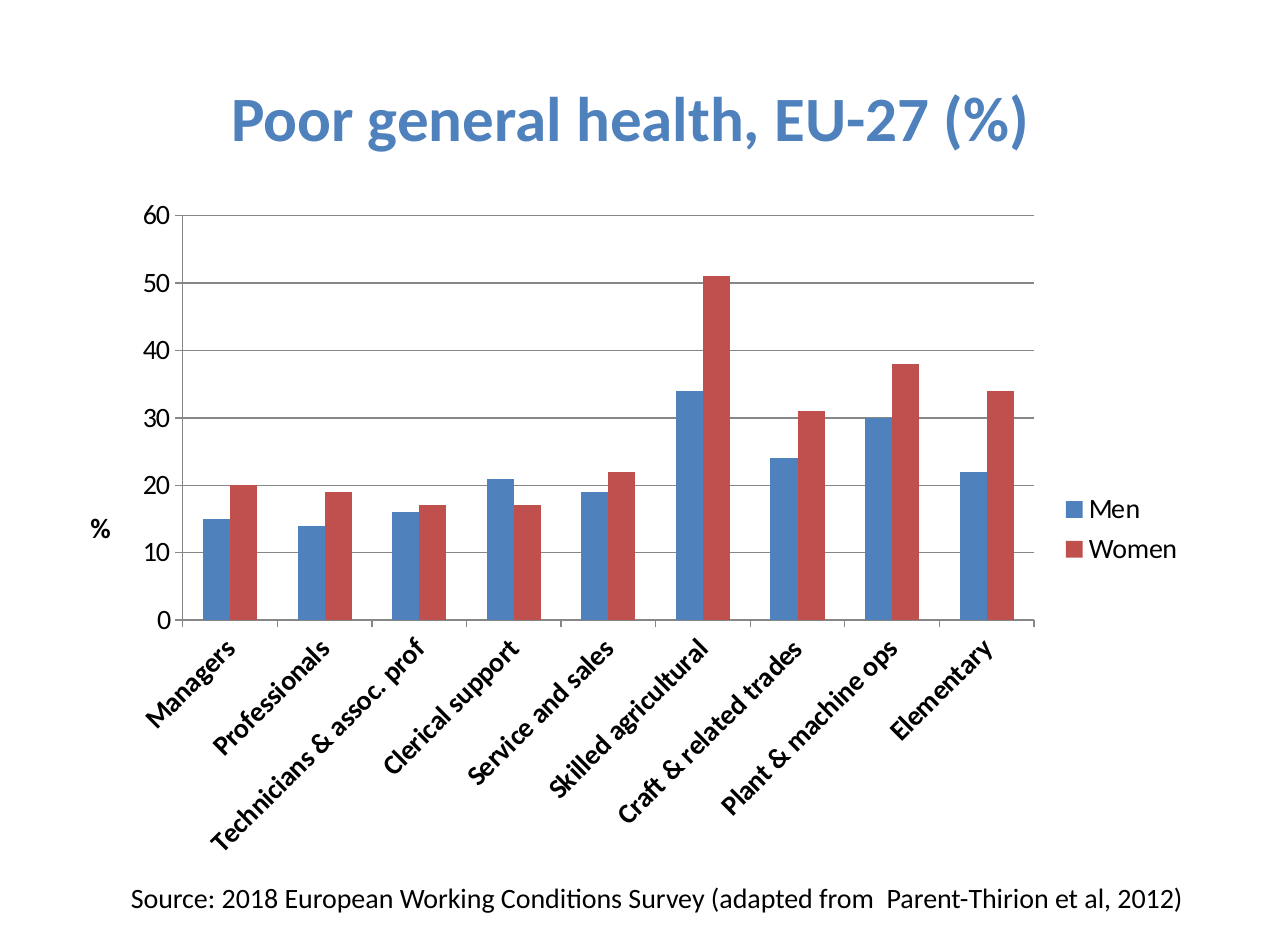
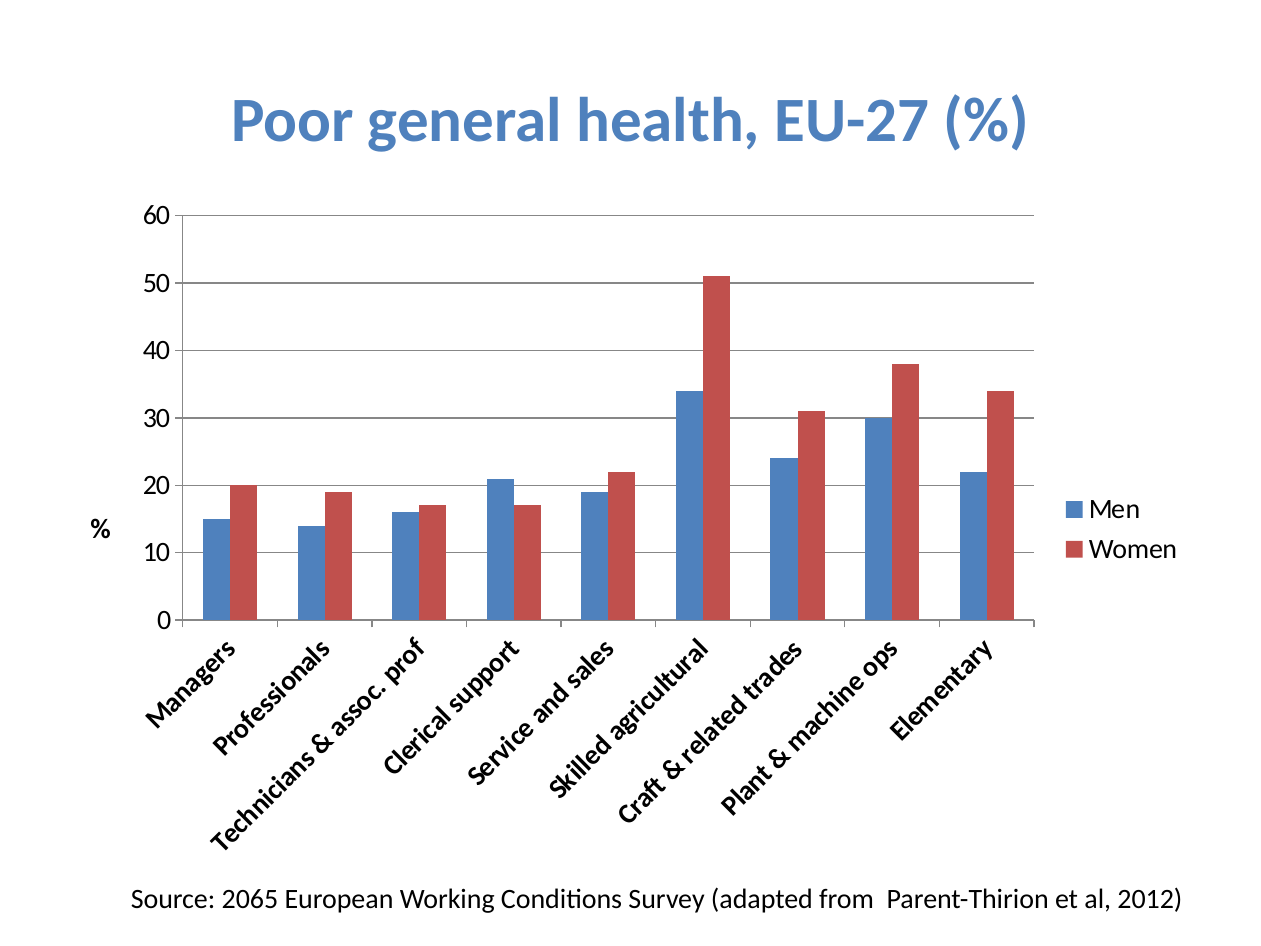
2018: 2018 -> 2065 (250, 899)
